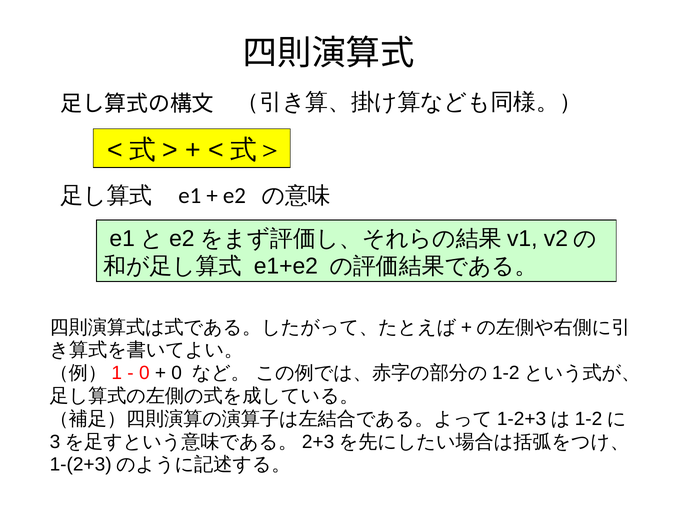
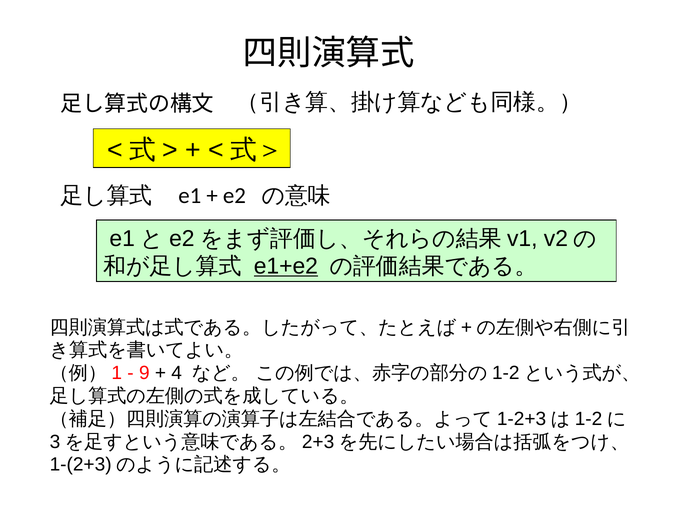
e1+e2 underline: none -> present (286, 266)
0: 0 -> 9 (144, 373)
0: 0 -> 4 (177, 373)
